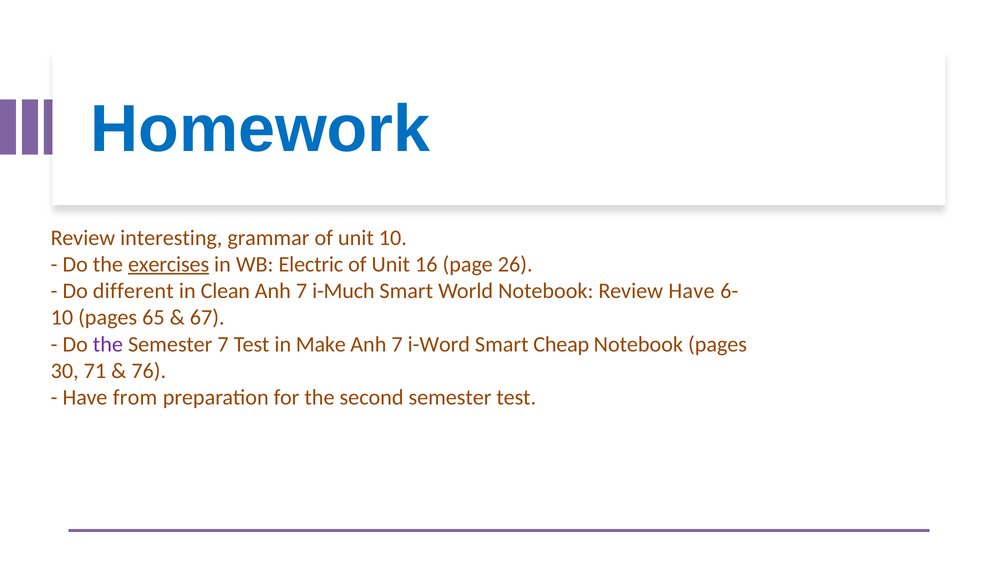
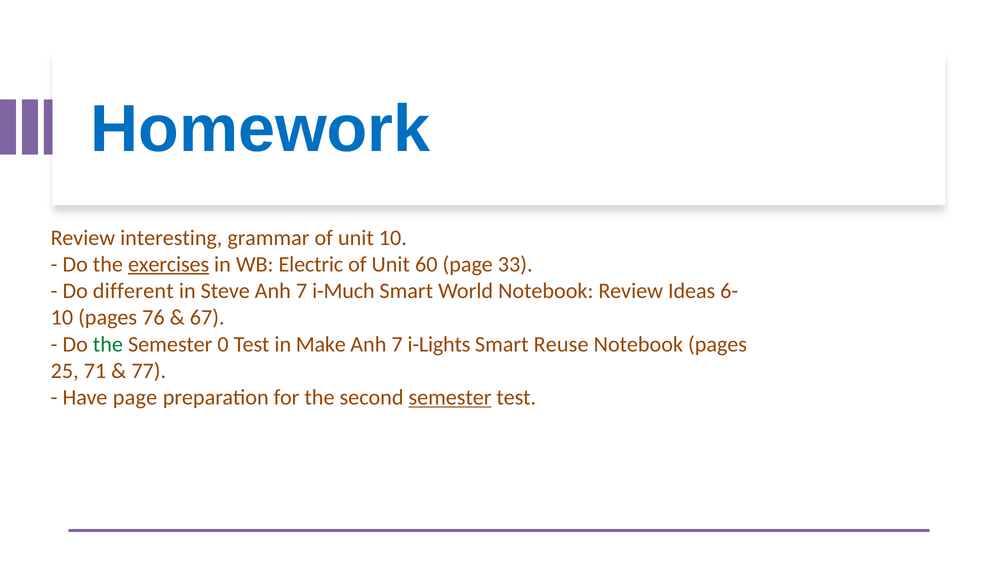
16: 16 -> 60 (426, 265)
26: 26 -> 33 (515, 265)
Clean: Clean -> Steve (225, 291)
Review Have: Have -> Ideas (692, 291)
65: 65 -> 76 (153, 318)
the colour: purple -> green (108, 344)
Semester 7: 7 -> 0 (223, 344)
i-Word: i-Word -> i-Lights (439, 344)
Cheap: Cheap -> Reuse (561, 344)
30: 30 -> 25 (65, 371)
76: 76 -> 77 (149, 371)
Have from: from -> page (135, 398)
semester underline: none -> present (450, 398)
